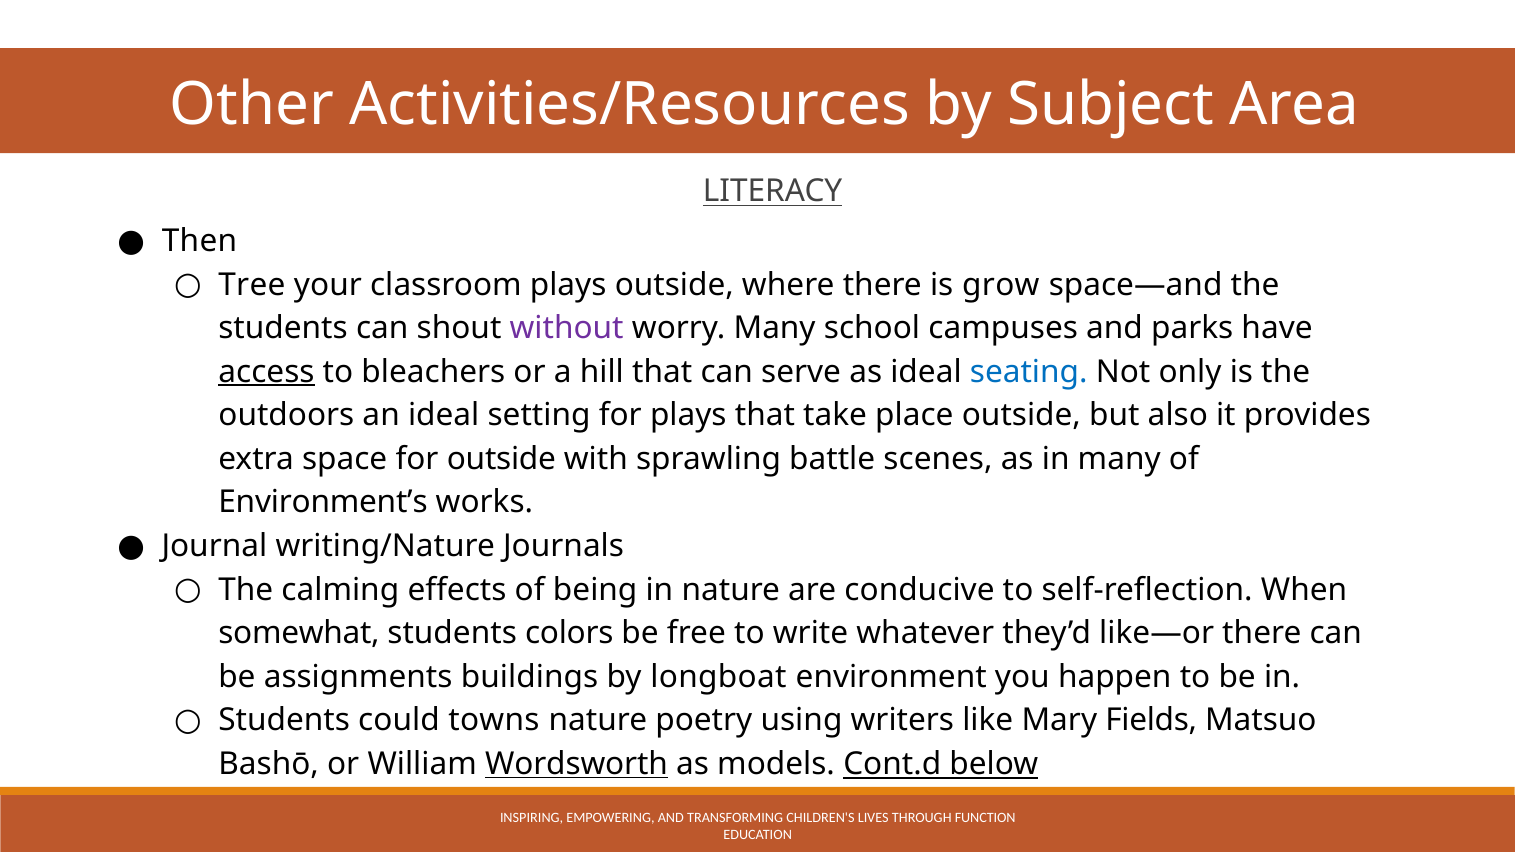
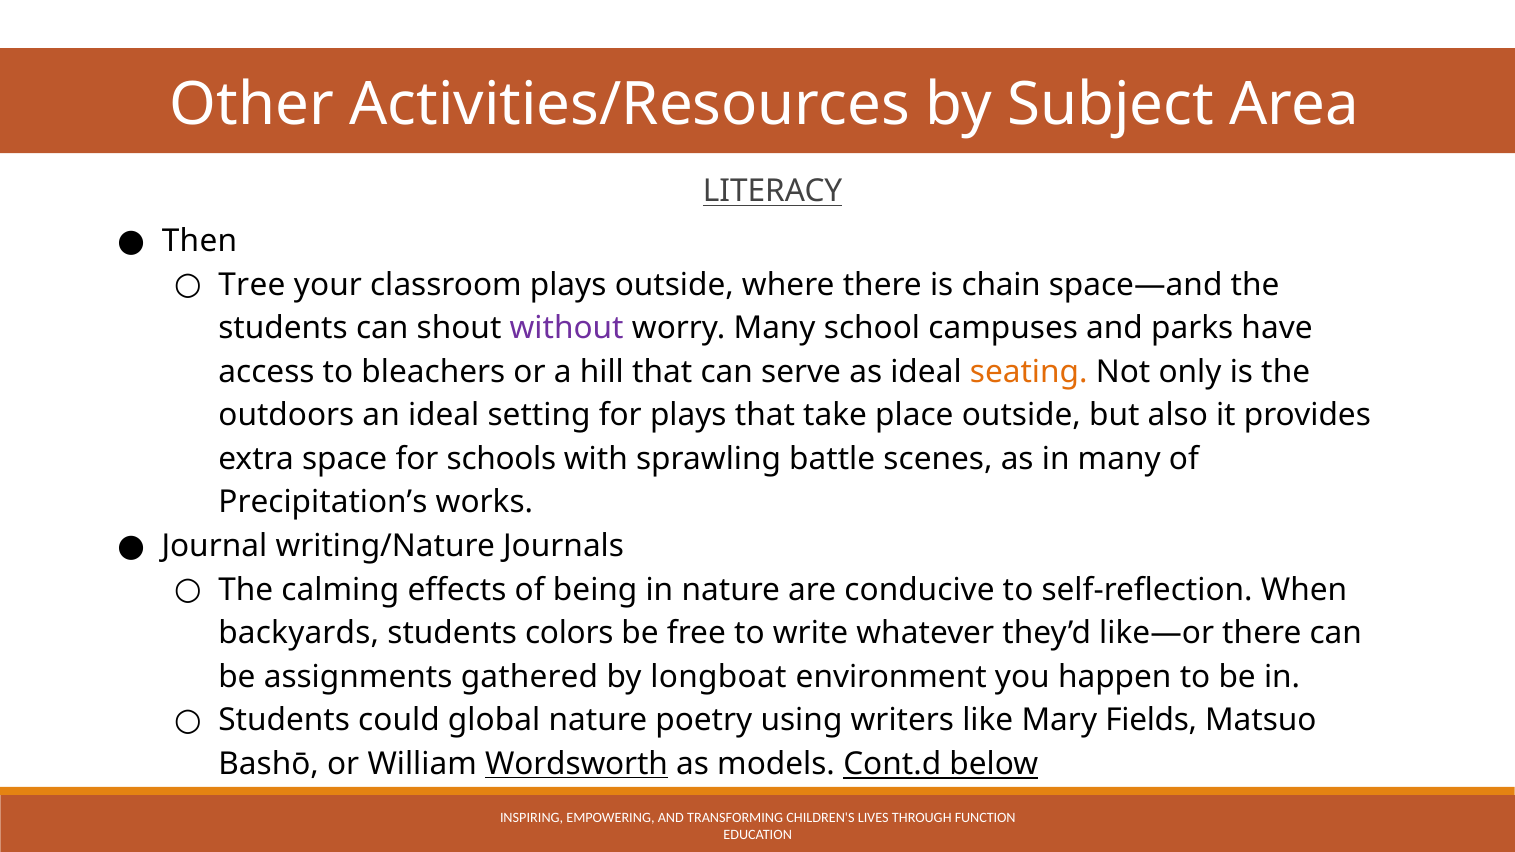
grow: grow -> chain (1001, 285)
access underline: present -> none (266, 372)
seating colour: blue -> orange (1029, 372)
for outside: outside -> schools (501, 459)
Environment’s: Environment’s -> Precipitation’s (323, 503)
somewhat: somewhat -> backyards (299, 633)
buildings: buildings -> gathered (529, 677)
towns: towns -> global (494, 720)
